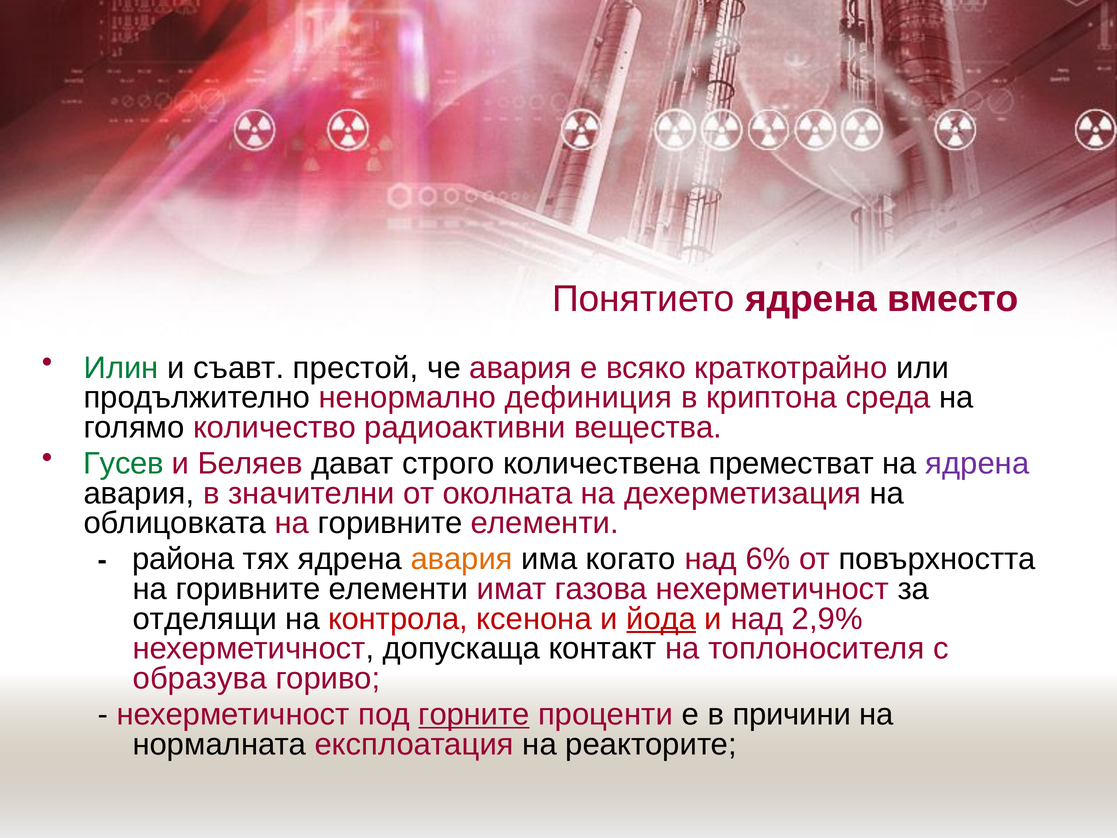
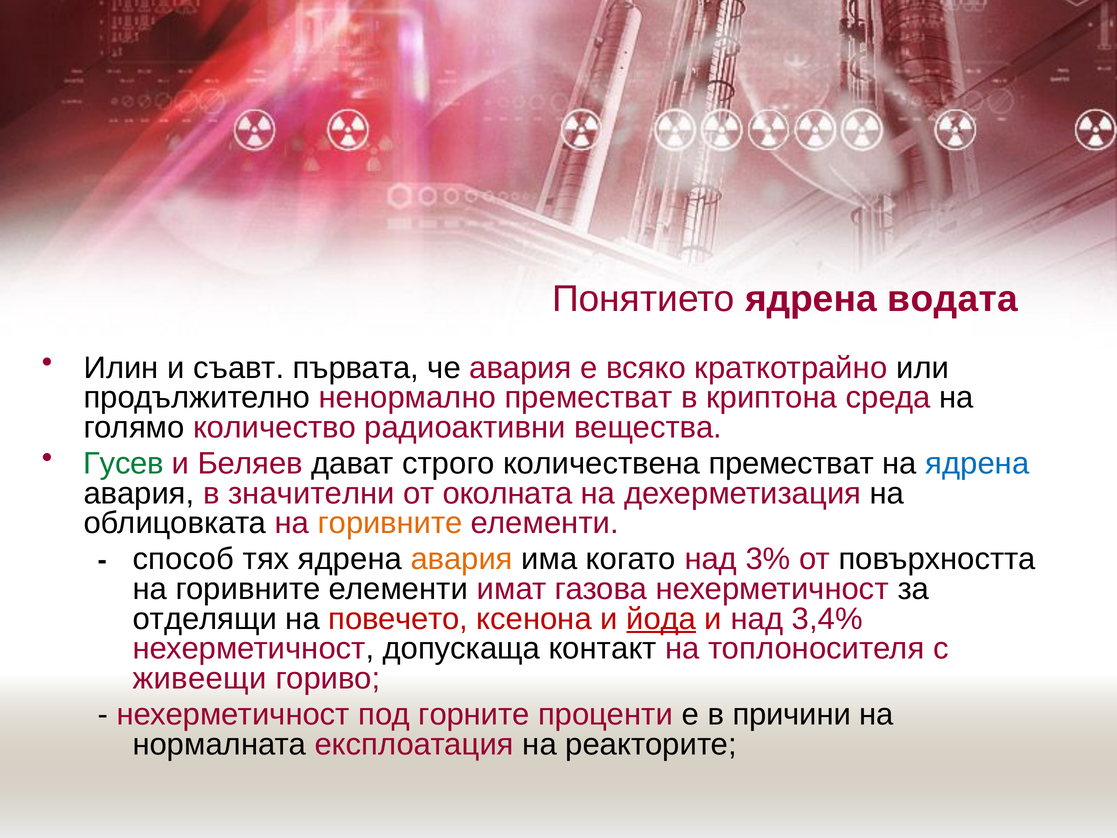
вместо: вместо -> водата (953, 299)
Илин colour: green -> black (121, 368)
престой: престой -> първата (356, 368)
ненормално дефиниция: дефиниция -> преместват (589, 397)
ядрена colour: purple -> blue (977, 463)
горивните colour: black -> orange (390, 523)
района: района -> способ (183, 559)
6%: 6% -> 3% (768, 559)
контрола: контрола -> повечето (398, 619)
2,9%: 2,9% -> 3,4% (827, 619)
образува: образува -> живеещи (200, 678)
горните underline: present -> none (474, 714)
